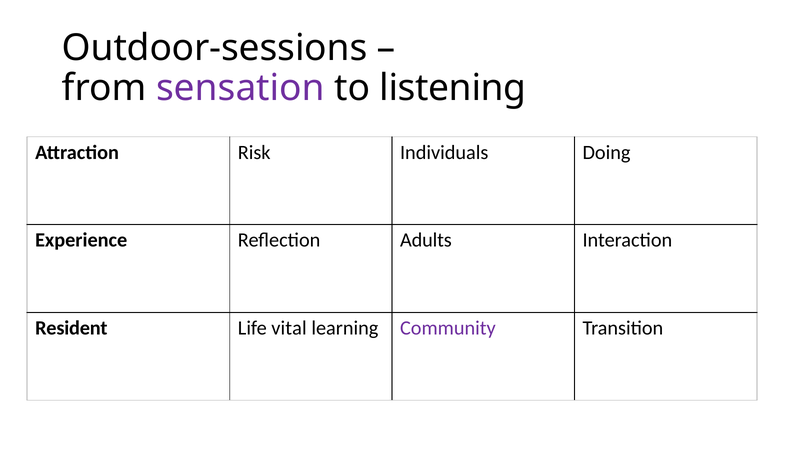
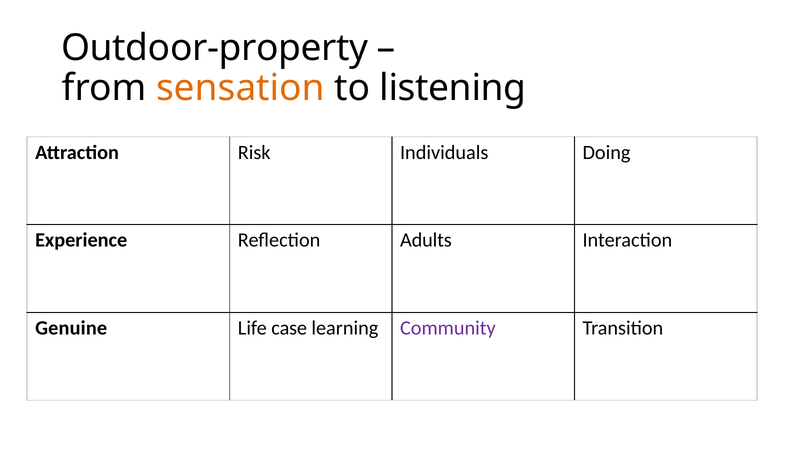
Outdoor-sessions: Outdoor-sessions -> Outdoor-property (215, 48)
sensation colour: purple -> orange (240, 88)
Resident: Resident -> Genuine (71, 328)
vital: vital -> case (289, 328)
